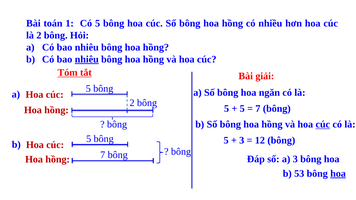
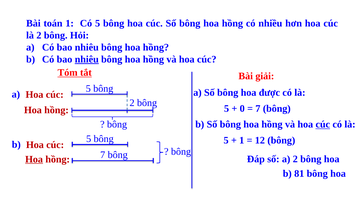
ngăn: ngăn -> được (269, 93)
5: 5 -> 0 (242, 109)
3: 3 -> 1 (242, 140)
Hoa underline: none -> present (34, 159)
a 3: 3 -> 2 (295, 159)
53: 53 -> 81 (299, 174)
hoa underline: present -> none (338, 174)
